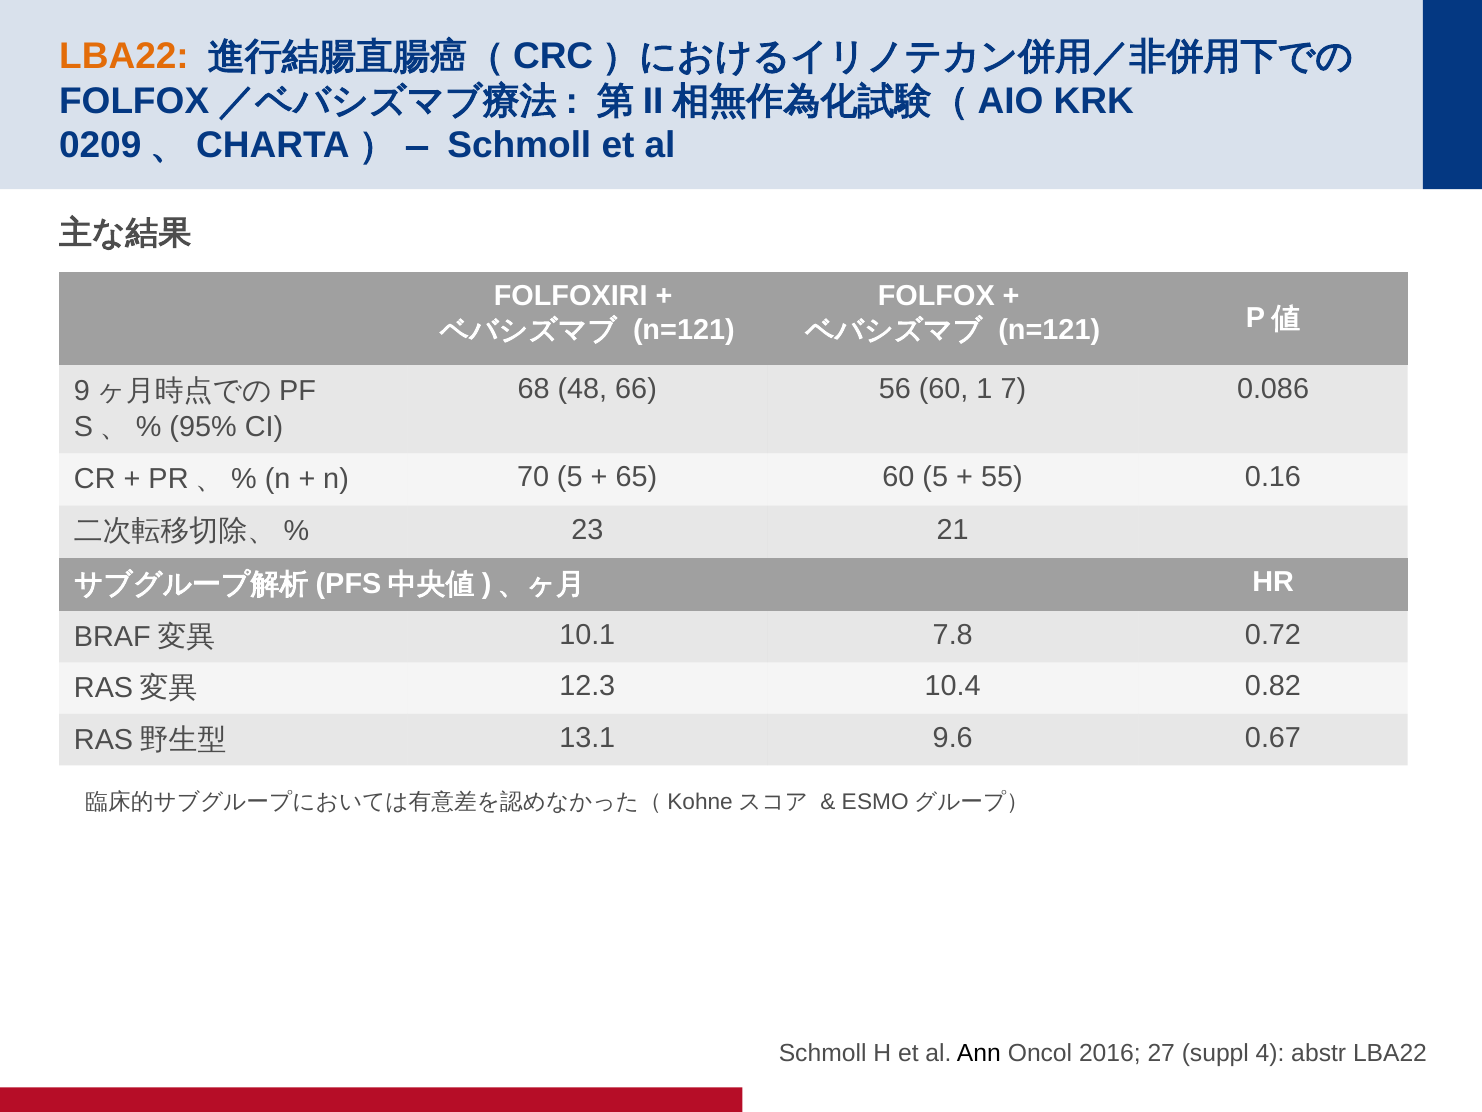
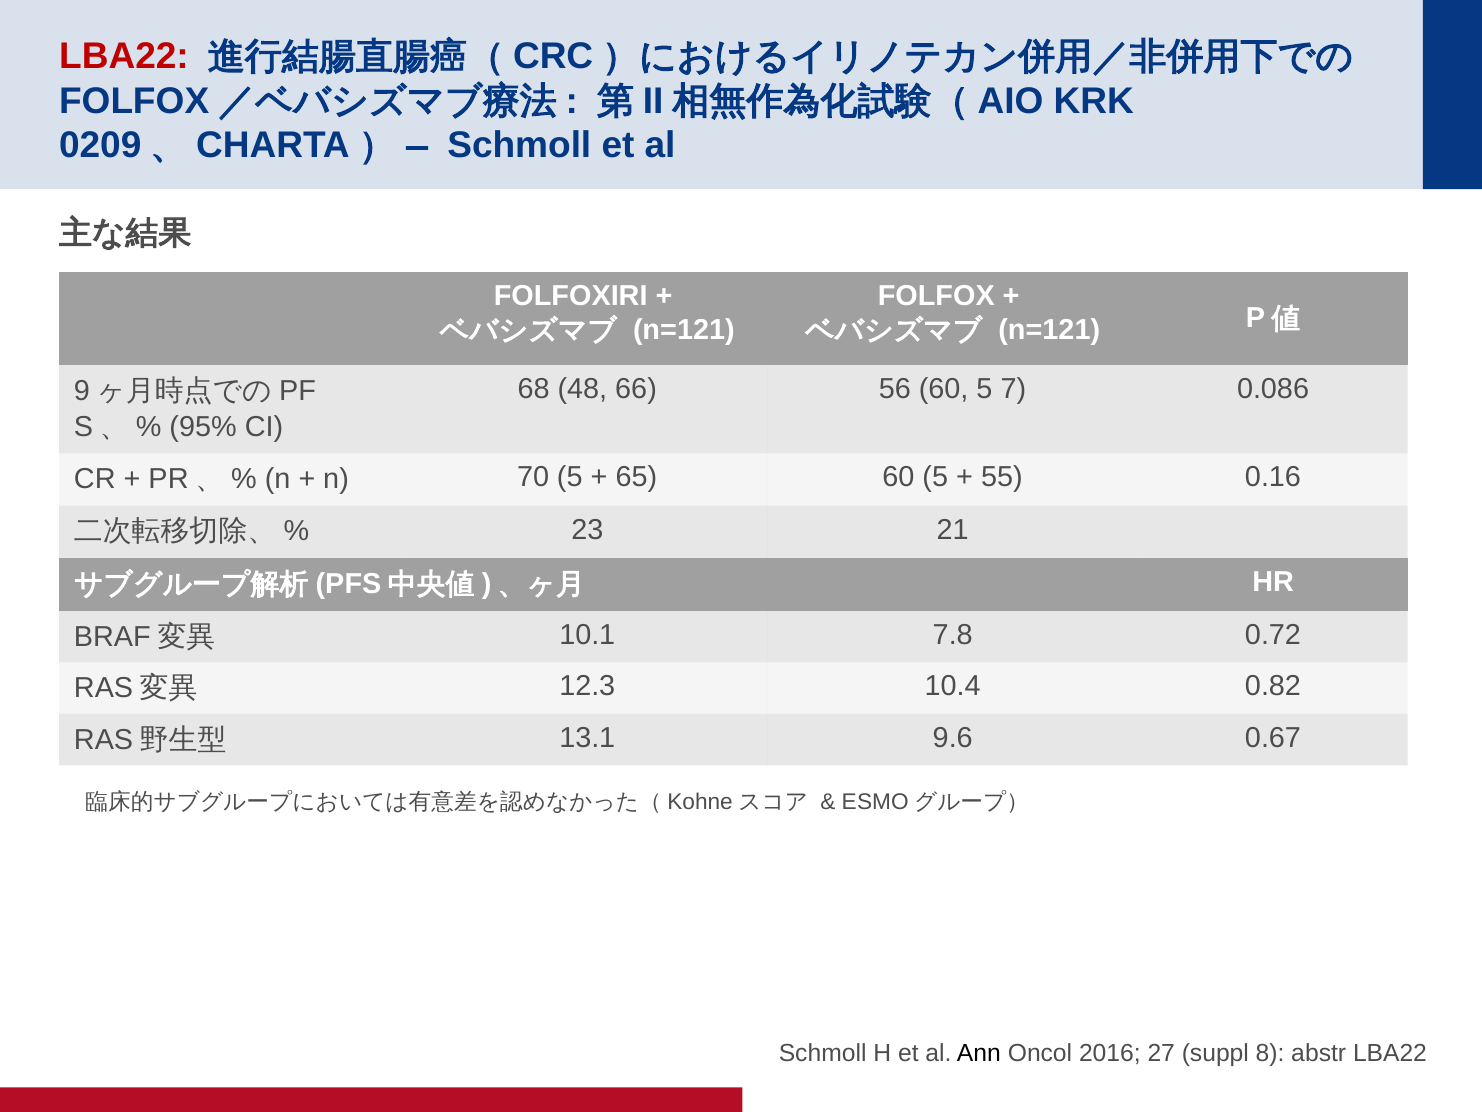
LBA22 colour: orange -> red (124, 56)
56 60 1: 1 -> 5 (985, 389)
4: 4 -> 8 (1270, 1053)
